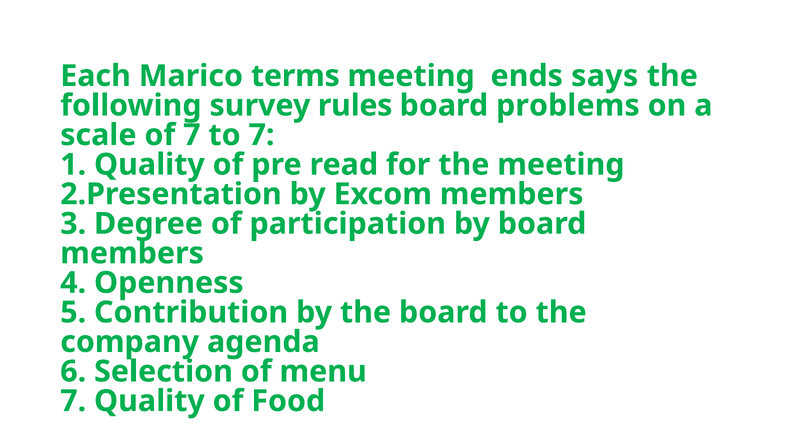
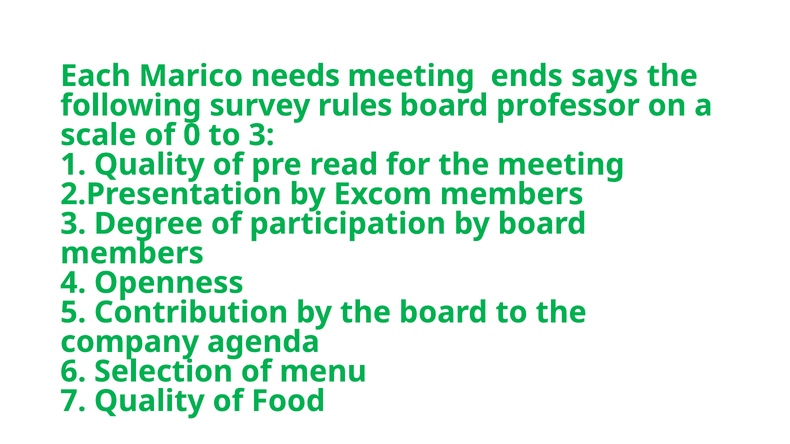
terms: terms -> needs (295, 76)
problems: problems -> professor (568, 106)
of 7: 7 -> 0 (192, 135)
to 7: 7 -> 3 (262, 135)
